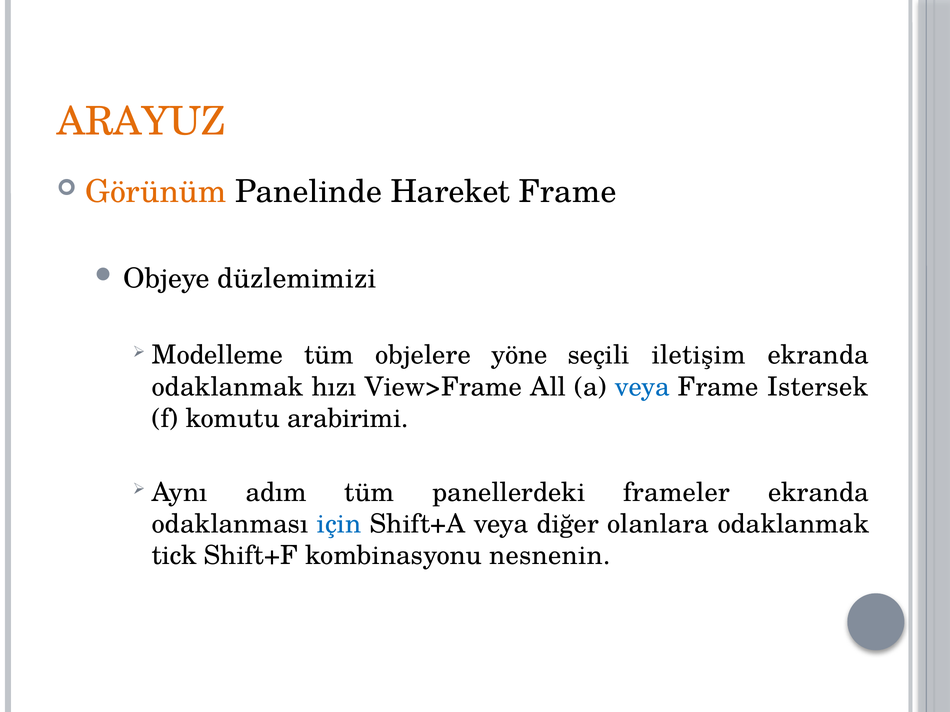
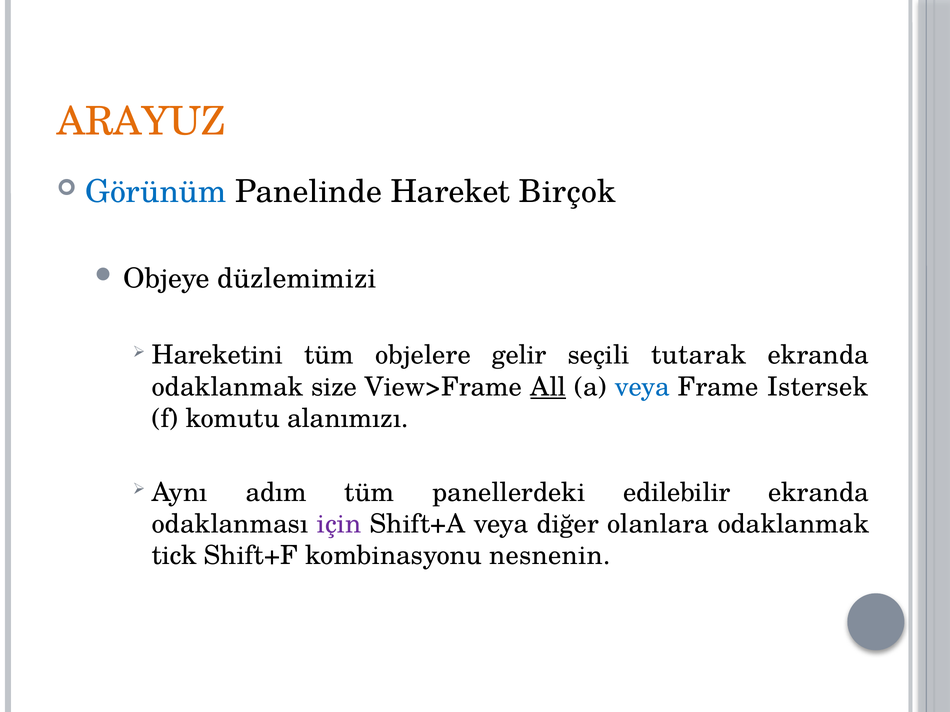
Görünüm colour: orange -> blue (156, 192)
Hareket Frame: Frame -> Birçok (568, 192)
Modelleme: Modelleme -> Hareketini (217, 355)
yöne: yöne -> gelir (519, 355)
iletişim: iletişim -> tutarak (699, 355)
hızı: hızı -> size (334, 387)
All underline: none -> present (548, 387)
arabirimi: arabirimi -> alanımızı (348, 419)
frameler: frameler -> edilebilir (677, 493)
için colour: blue -> purple (339, 524)
